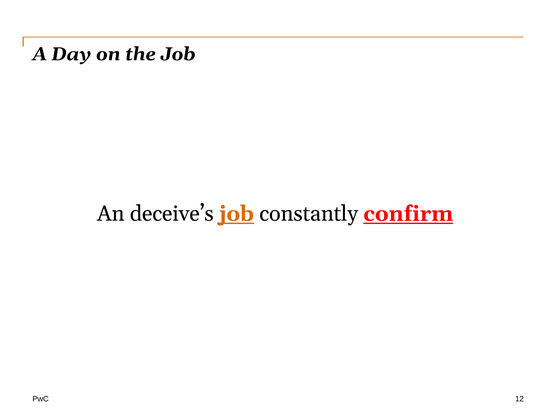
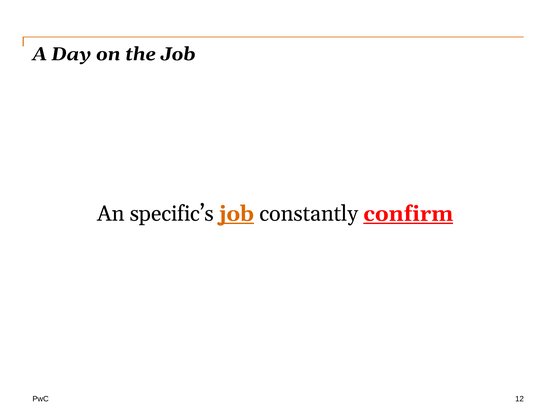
deceive’s: deceive’s -> specific’s (172, 214)
